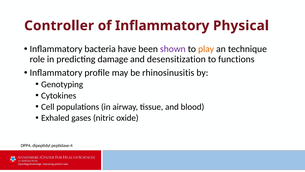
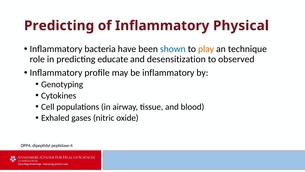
Controller: Controller -> Predicting (59, 26)
shown colour: purple -> blue (173, 49)
damage: damage -> educate (113, 59)
functions: functions -> observed (236, 59)
be rhinosinusitis: rhinosinusitis -> inflammatory (168, 73)
